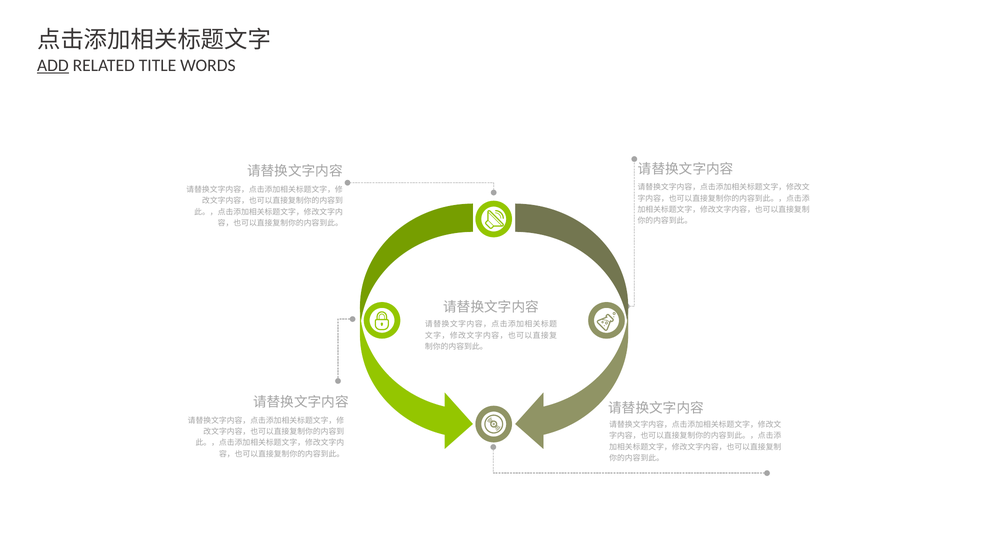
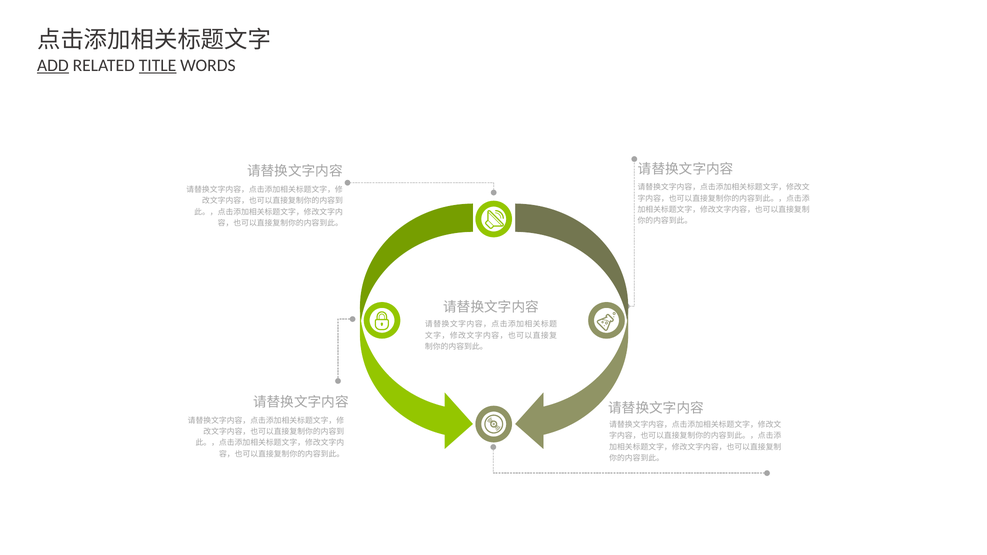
TITLE underline: none -> present (158, 66)
